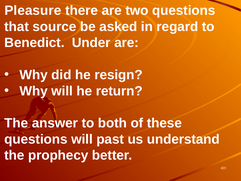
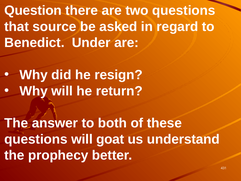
Pleasure: Pleasure -> Question (33, 11)
past: past -> goat (110, 139)
